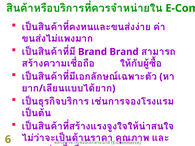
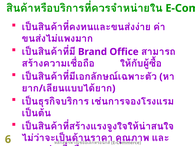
Brand Brand: Brand -> Office (124, 52)
